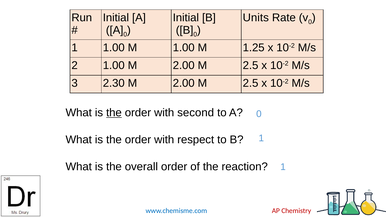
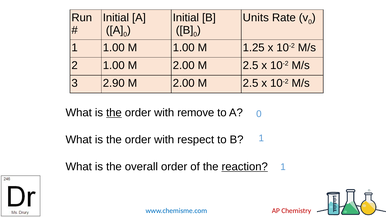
2.30: 2.30 -> 2.90 (114, 83)
second: second -> remove (196, 113)
reaction underline: none -> present (245, 167)
